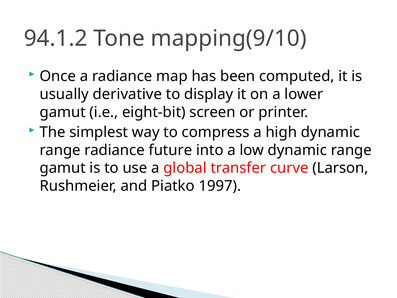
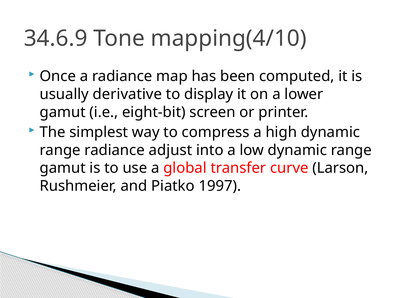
94.1.2: 94.1.2 -> 34.6.9 (56, 38)
mapping(9/10: mapping(9/10 -> mapping(4/10 (229, 38)
future: future -> adjust (170, 150)
